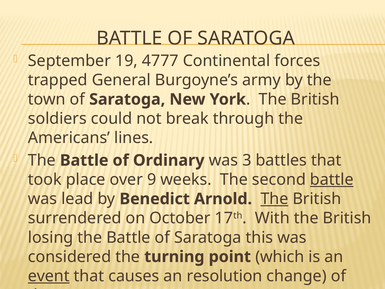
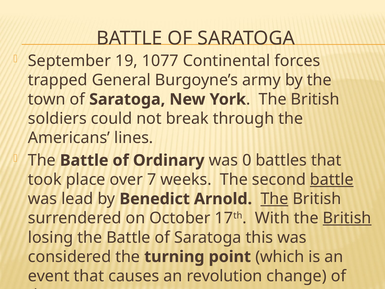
4777: 4777 -> 1077 (160, 61)
3: 3 -> 0 (247, 160)
9: 9 -> 7 (152, 180)
British underline: none -> present (347, 218)
event underline: present -> none (49, 276)
resolution: resolution -> revolution (224, 276)
